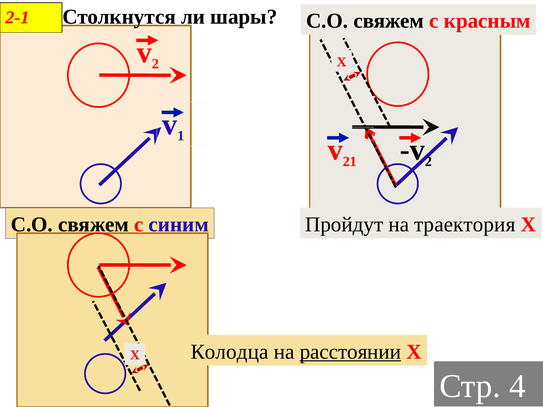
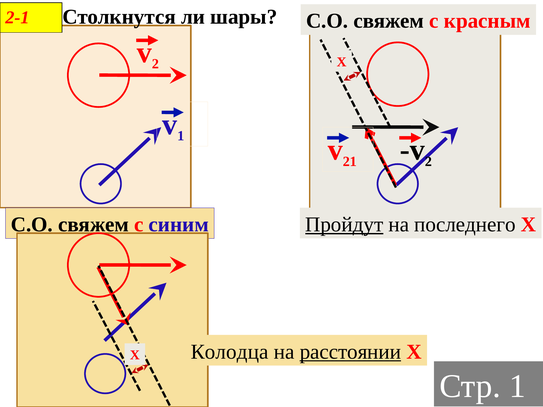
Пройдут underline: none -> present (344, 225)
траектория: траектория -> последнего (465, 225)
Стр 4: 4 -> 1 (517, 386)
